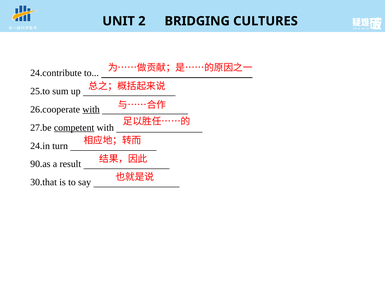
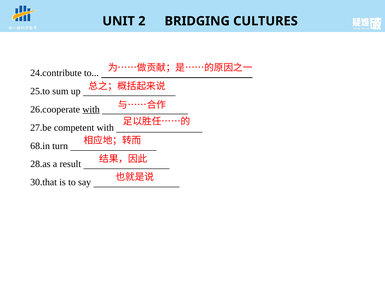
competent underline: present -> none (74, 128)
24.in: 24.in -> 68.in (40, 146)
90.as: 90.as -> 28.as (40, 164)
